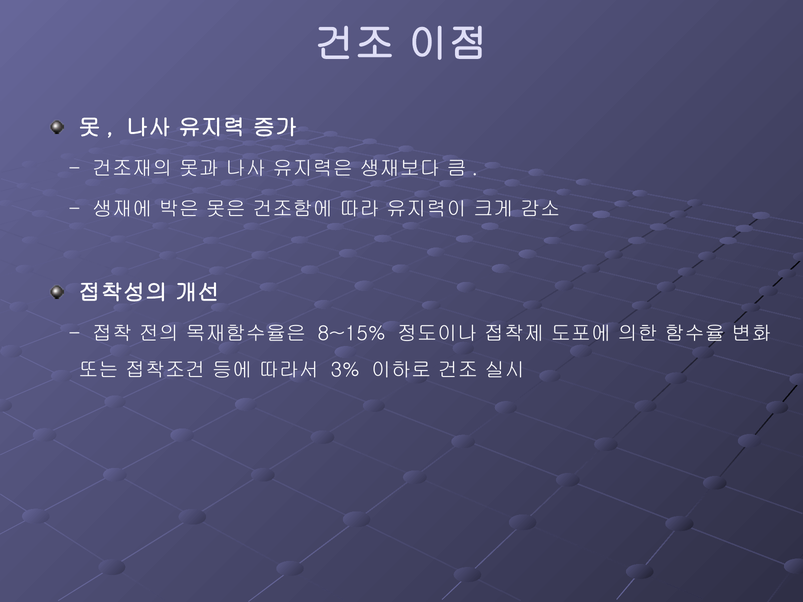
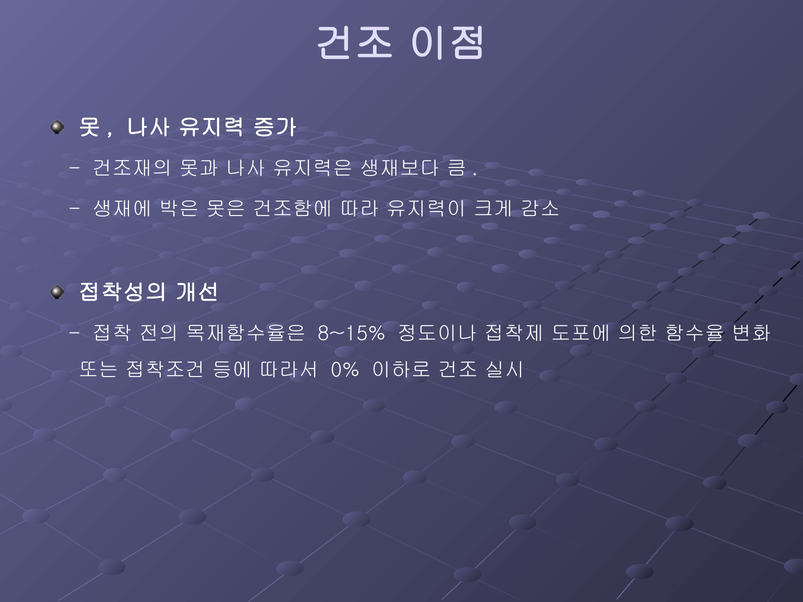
3%: 3% -> 0% (345, 370)
